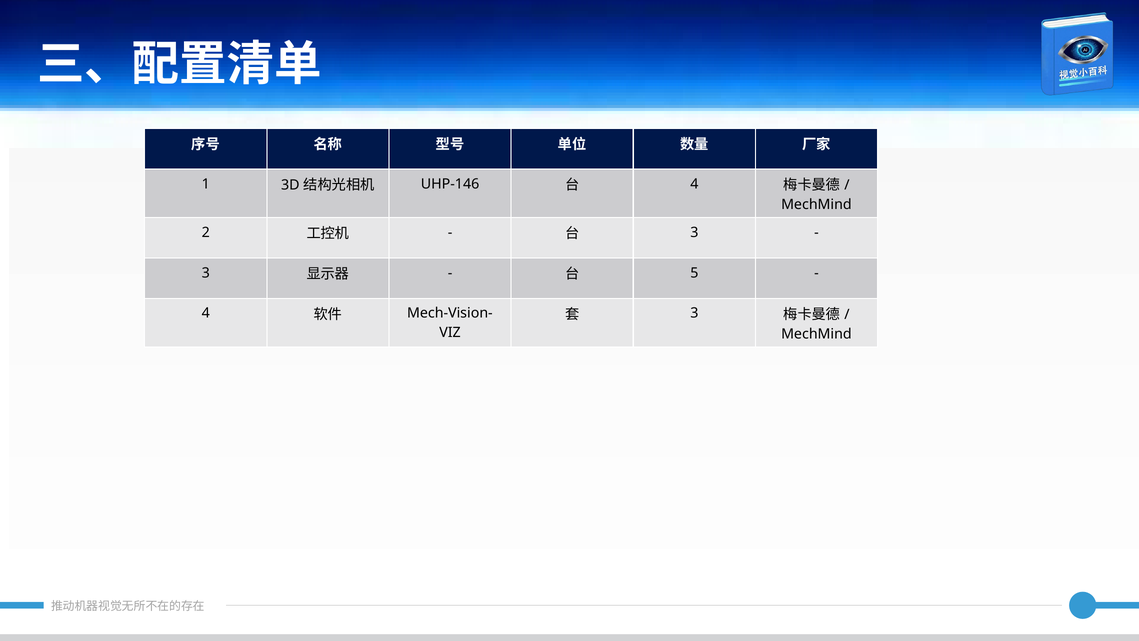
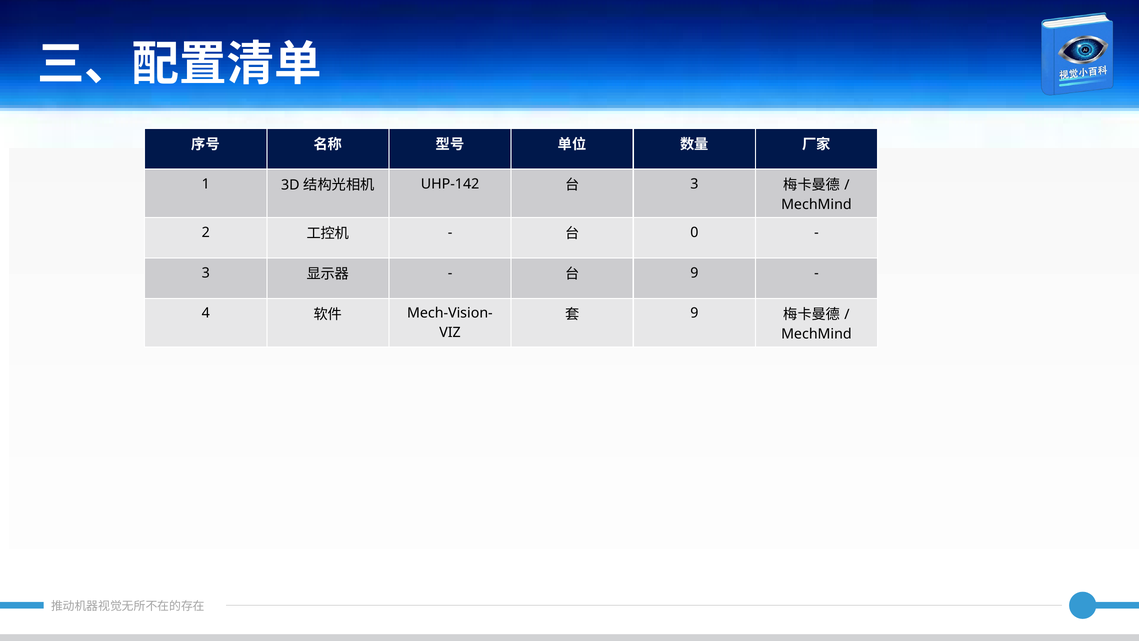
UHP-146: UHP-146 -> UHP-142 (450, 184)
4: 4 -> 3 (694, 184)
3: 3 -> 0 (694, 232)
5: 5 -> 9 (694, 273)
3: 3 -> 9 (694, 313)
